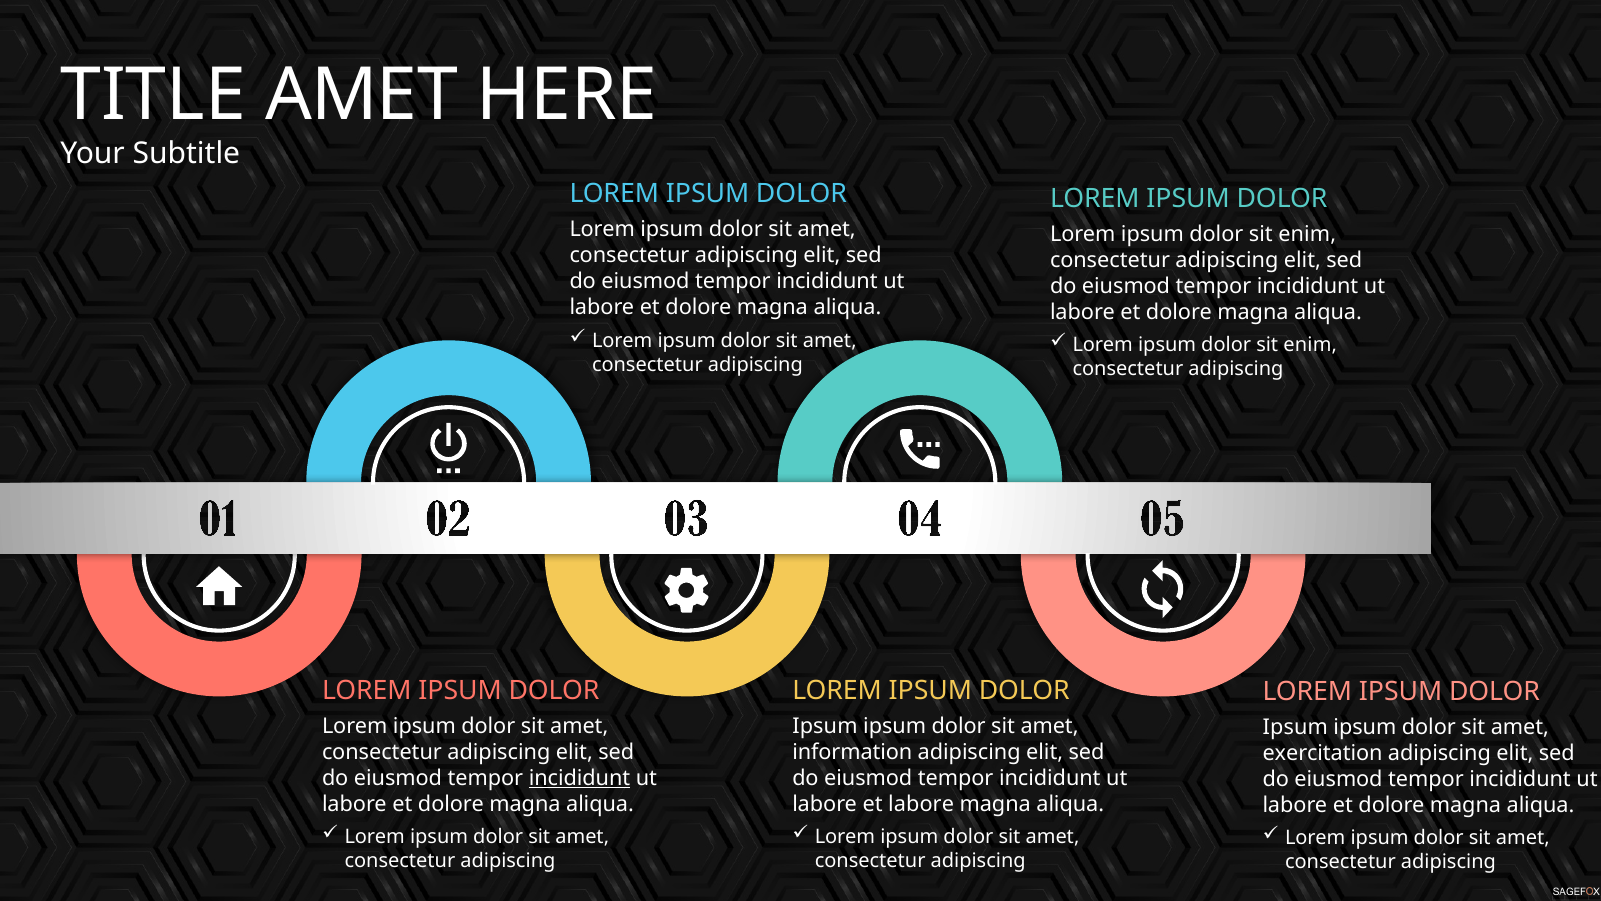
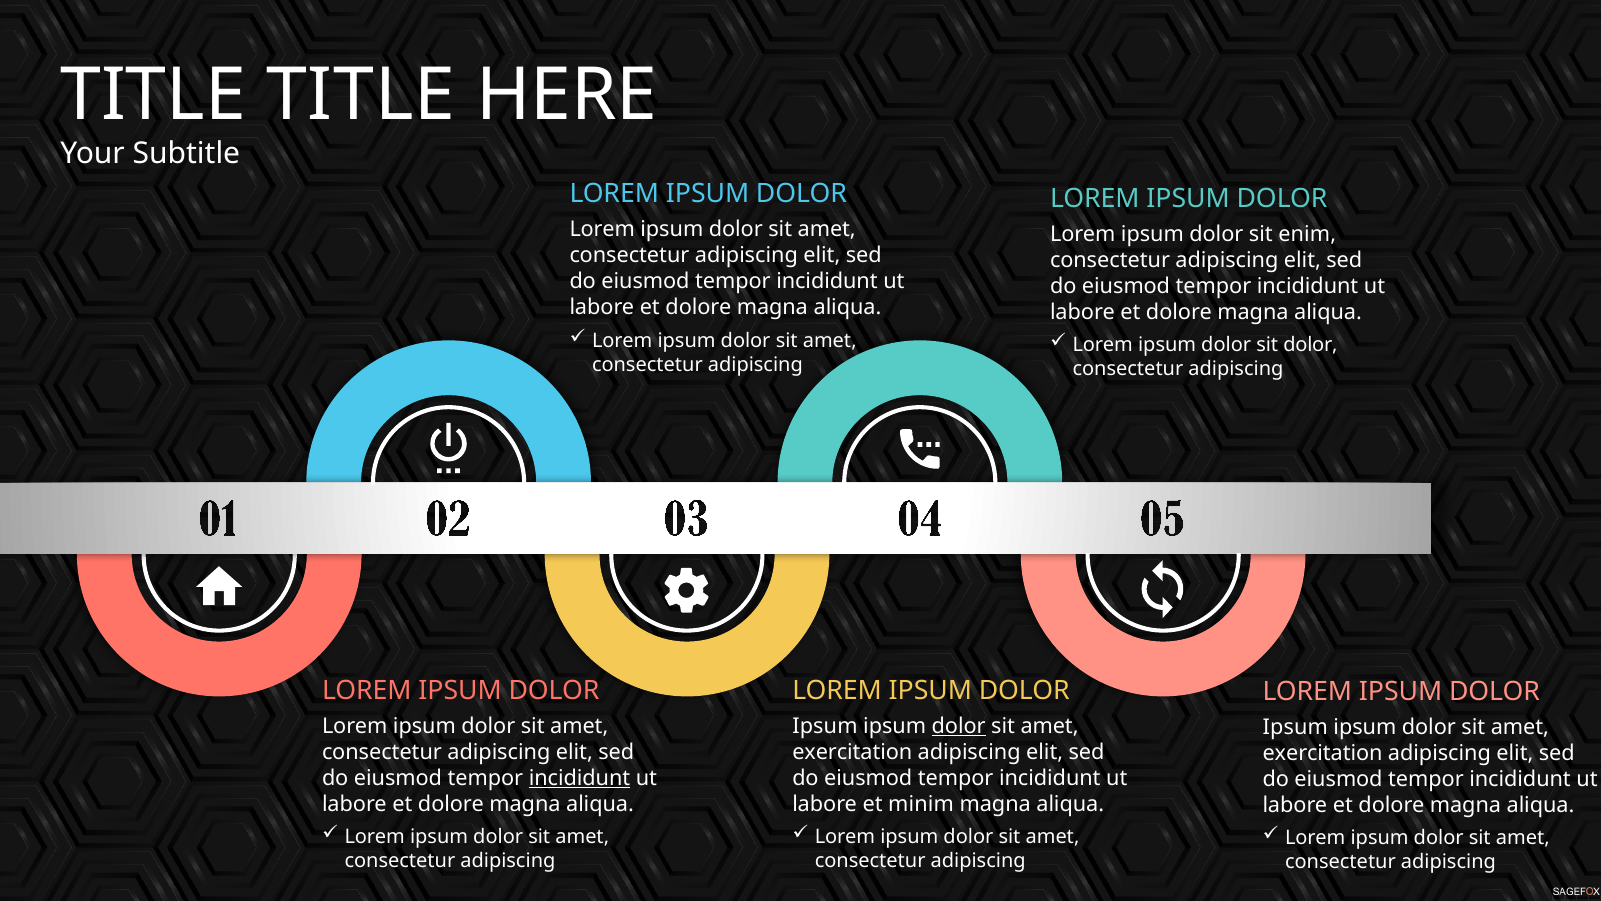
TITLE AMET: AMET -> TITLE (361, 95)
enim: enim -> dolor (1310, 345)
dolor underline: none -> present (959, 726)
information: information -> exercitation (852, 752)
et labore: labore -> minim (921, 804)
